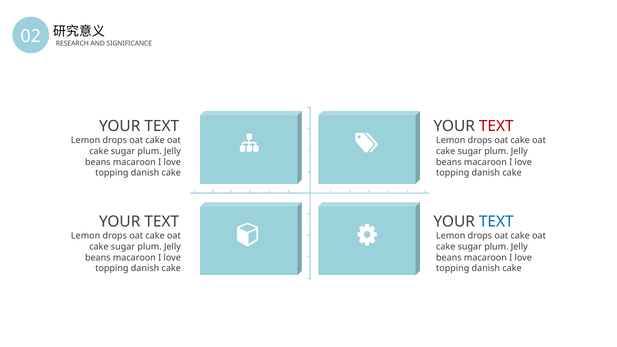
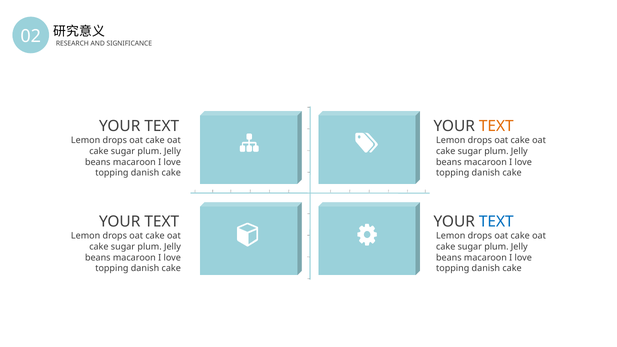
TEXT colour: red -> orange (496, 126)
